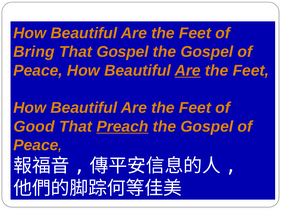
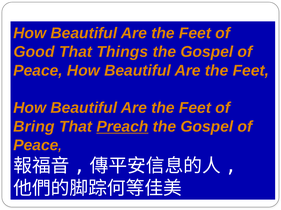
Bring: Bring -> Good (34, 52)
That Gospel: Gospel -> Things (122, 52)
Are underline: present -> none (188, 71)
Good: Good -> Bring (34, 127)
